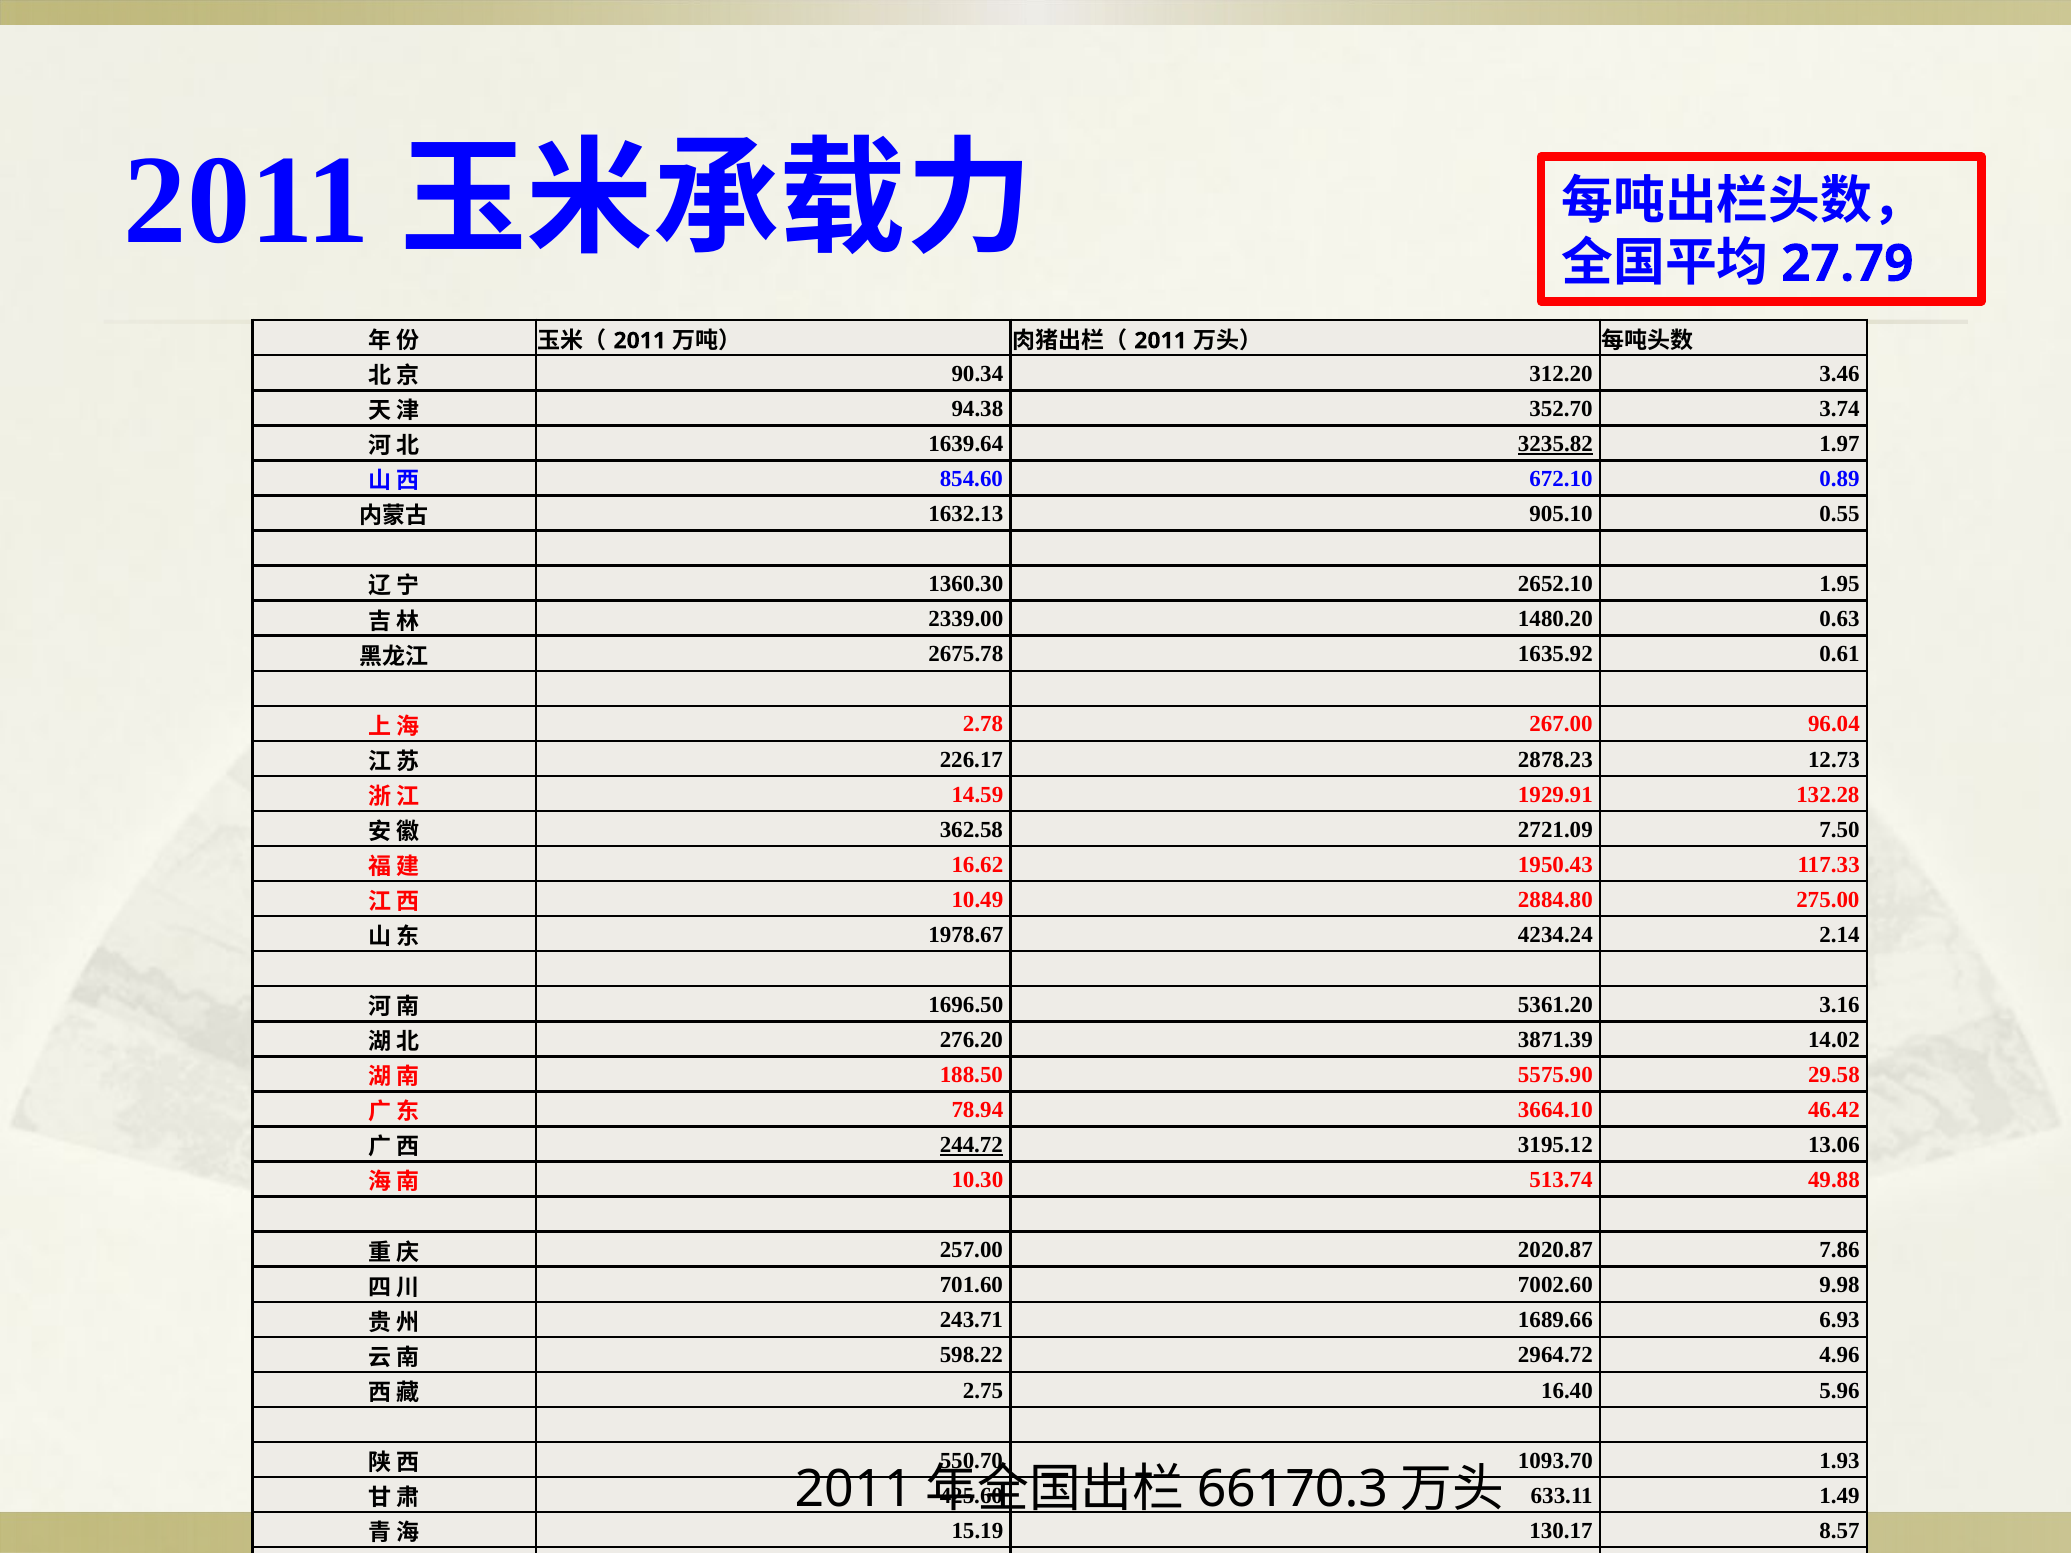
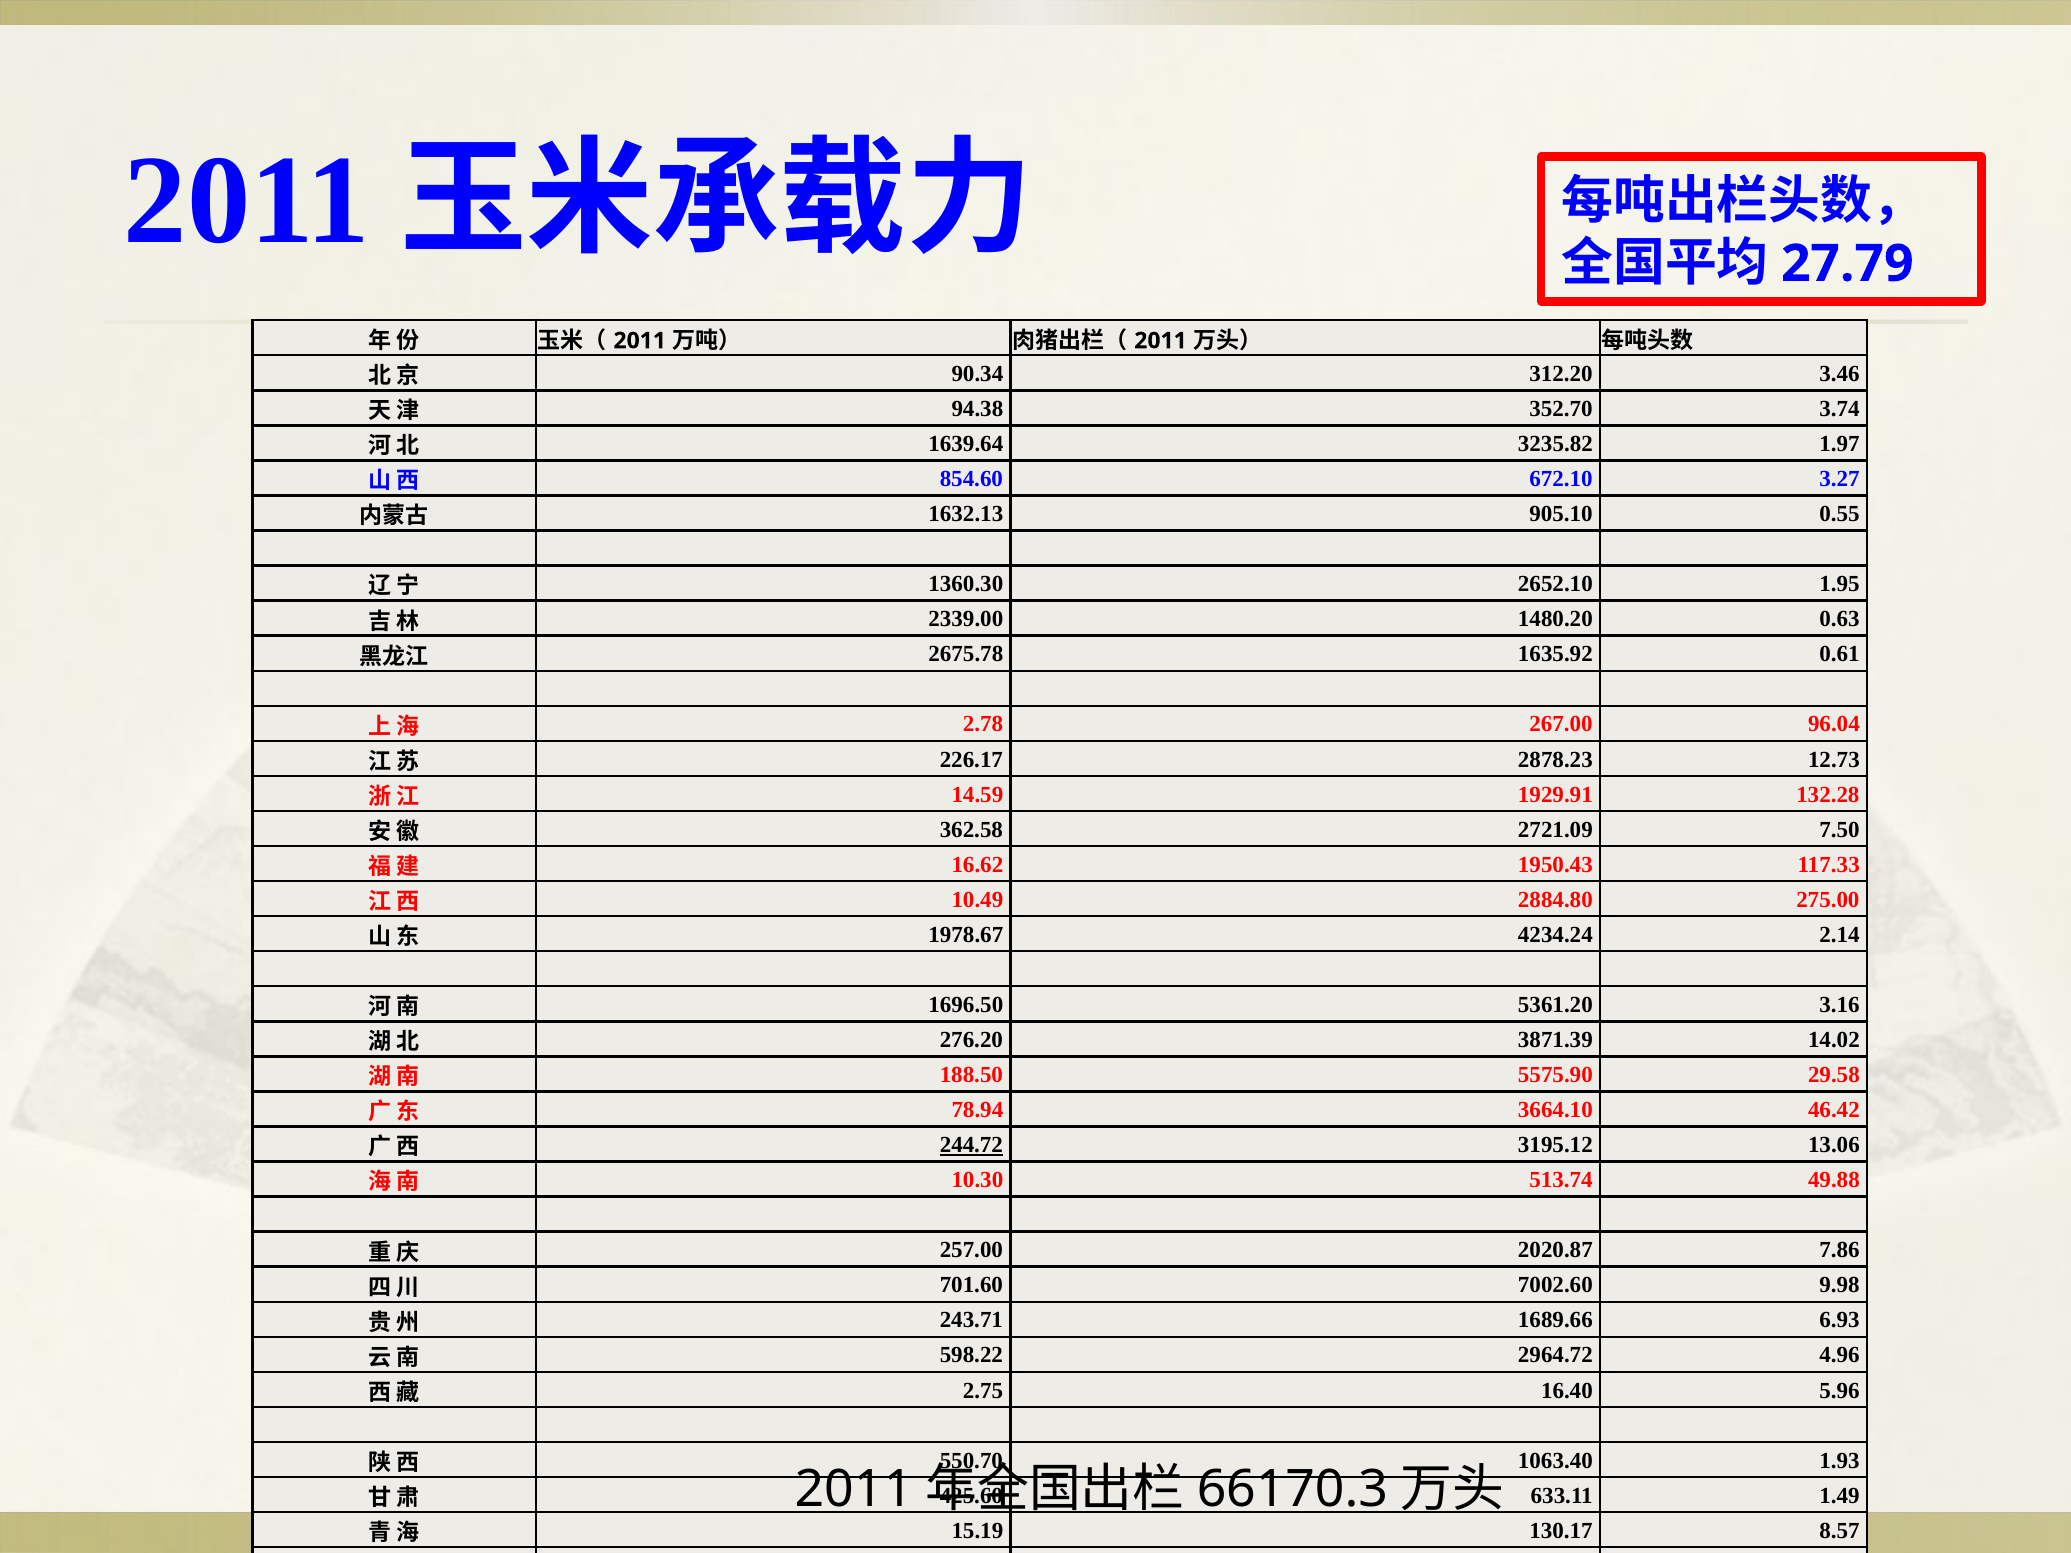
3235.82 underline: present -> none (1555, 444)
0.89: 0.89 -> 3.27 (1840, 479)
1093.70: 1093.70 -> 1063.40 (1555, 1461)
